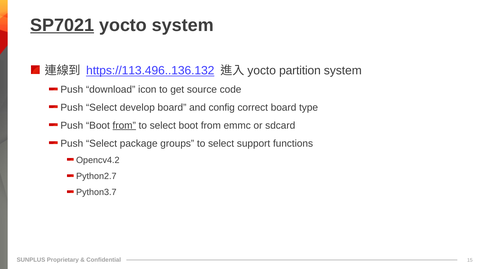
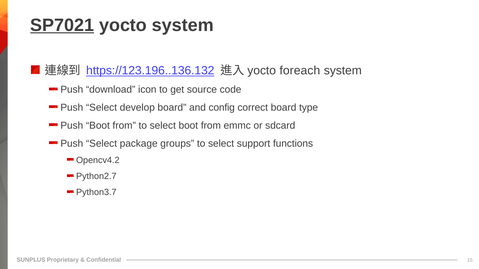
https://113.496..136.132: https://113.496..136.132 -> https://123.196..136.132 (150, 71)
partition: partition -> foreach (300, 71)
from underline: present -> none (124, 126)
